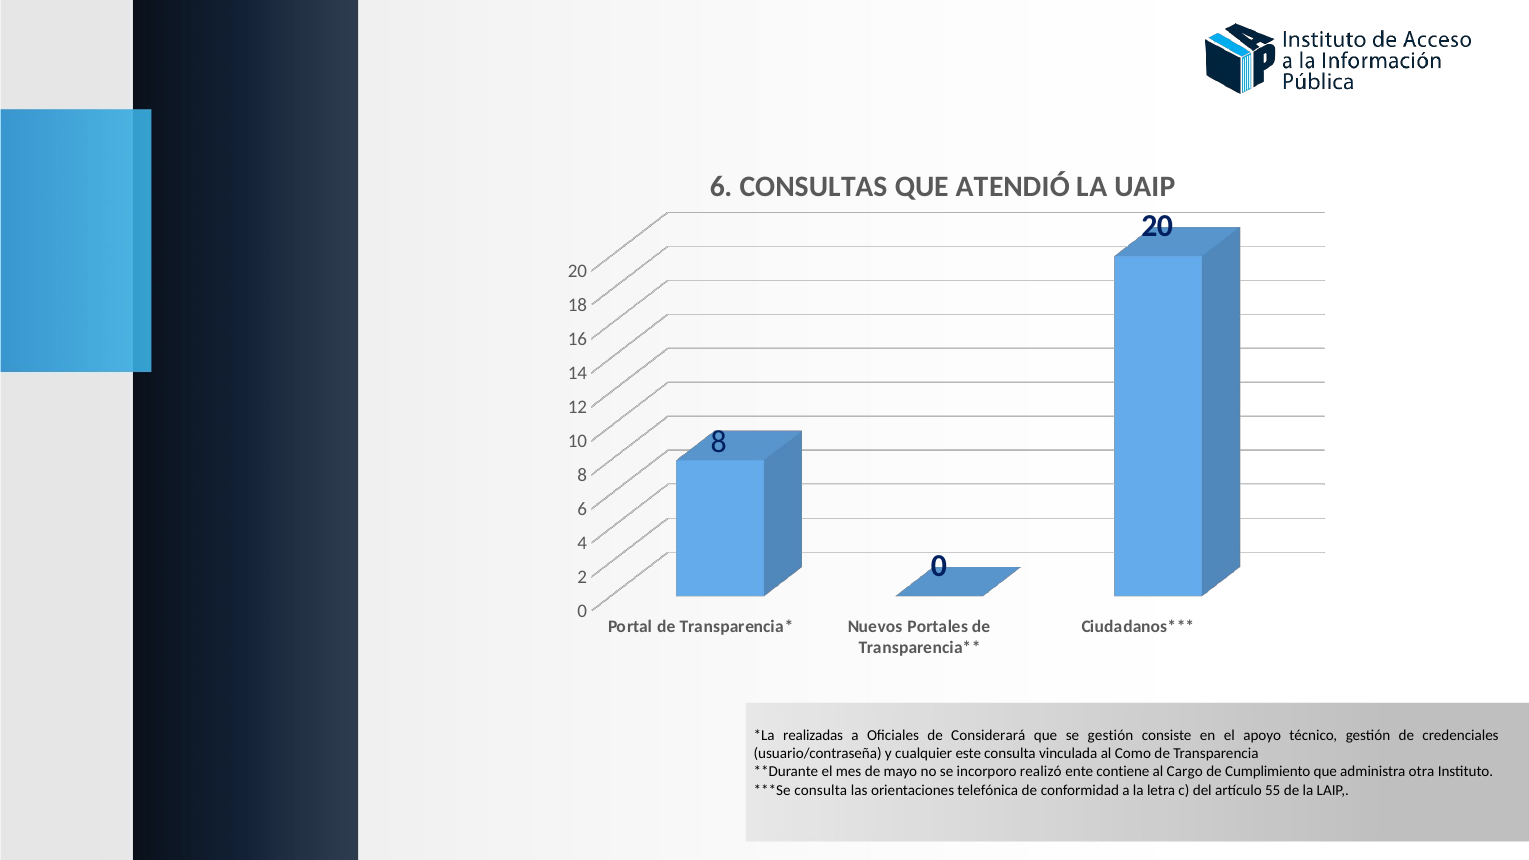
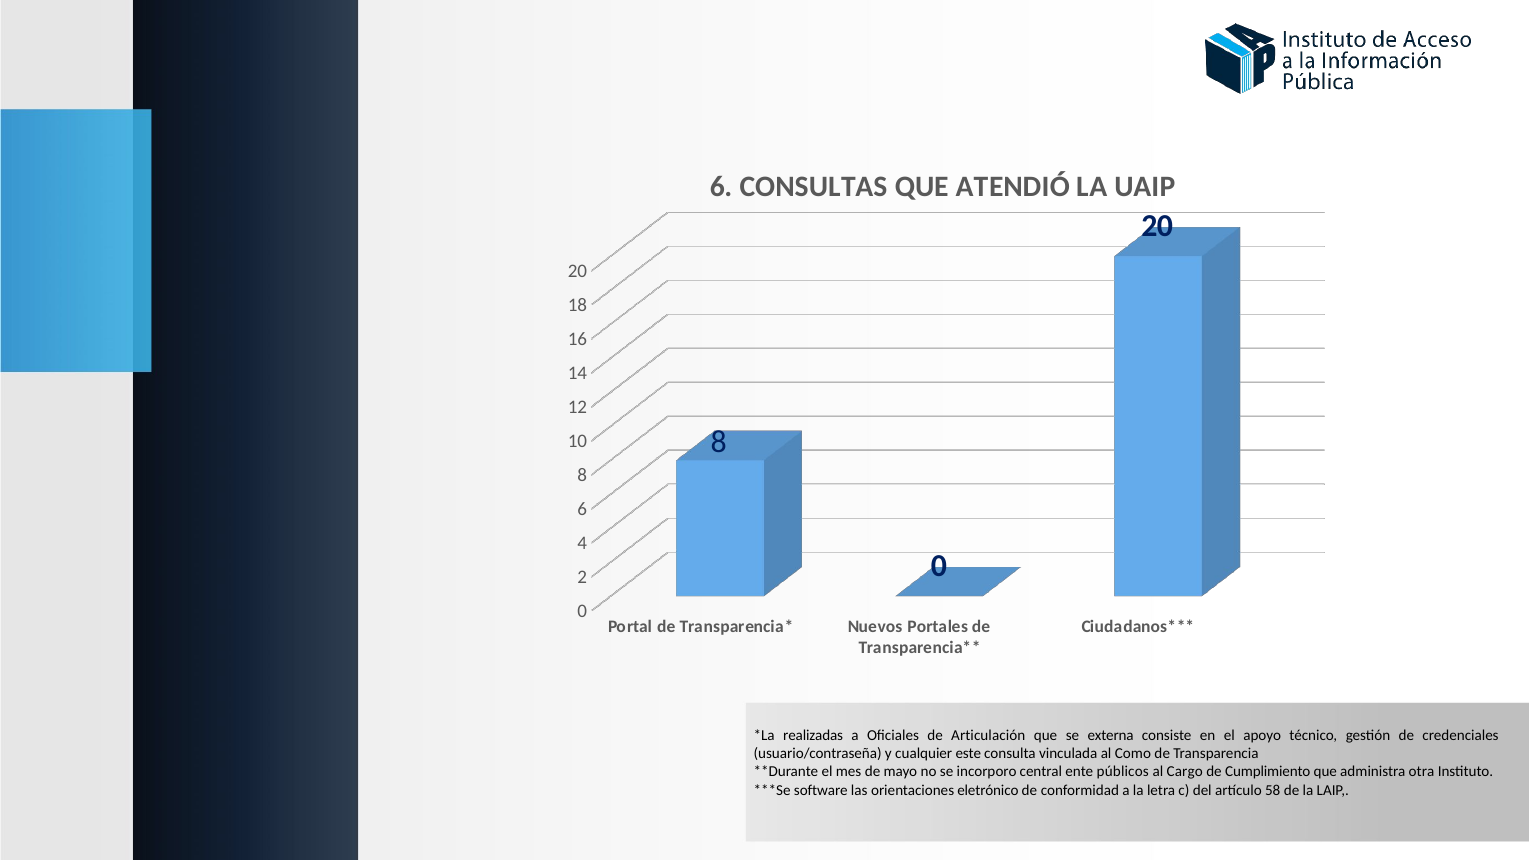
Considerará: Considerará -> Articulación (988, 736)
se gestión: gestión -> externa (1111, 736)
realizó: realizó -> central (1041, 772)
contiene: contiene -> públicos (1123, 772)
consulta: consulta -> software (821, 790)
telefónica: telefónica -> eletrónico (988, 790)
55: 55 -> 58 (1273, 790)
